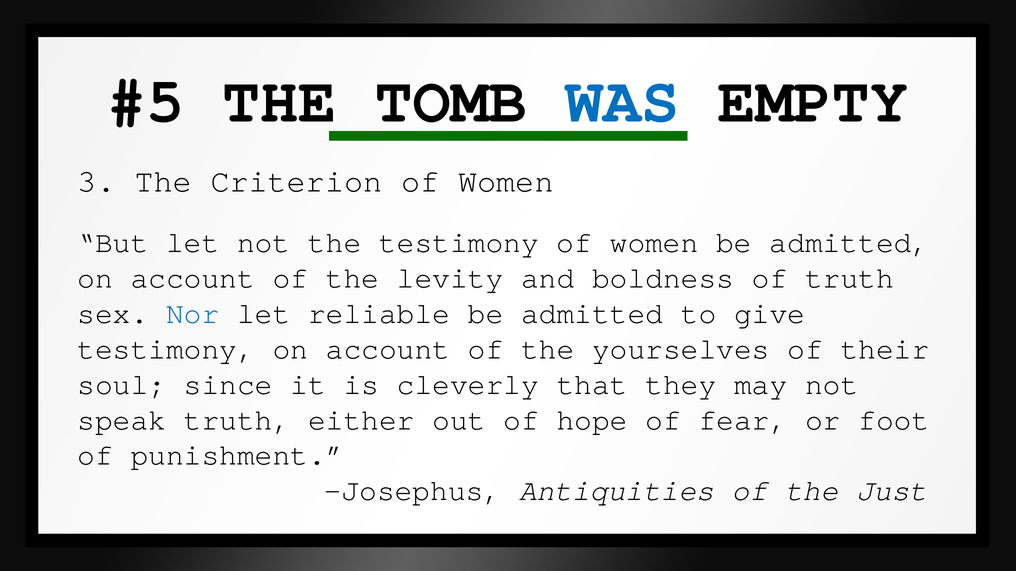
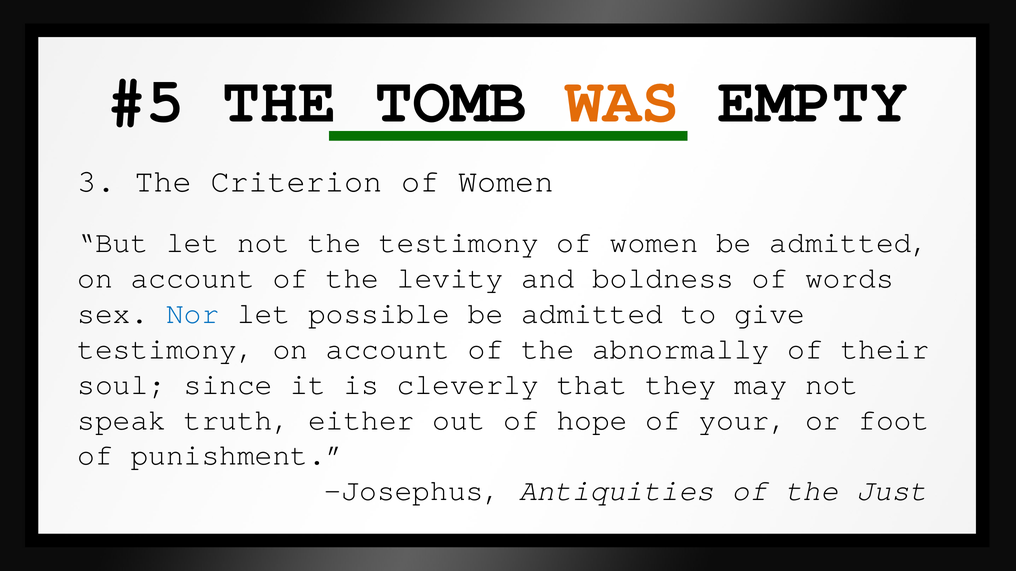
WAS colour: blue -> orange (622, 101)
of truth: truth -> words (849, 278)
reliable: reliable -> possible (379, 314)
yourselves: yourselves -> abnormally (681, 349)
fear: fear -> your (743, 420)
